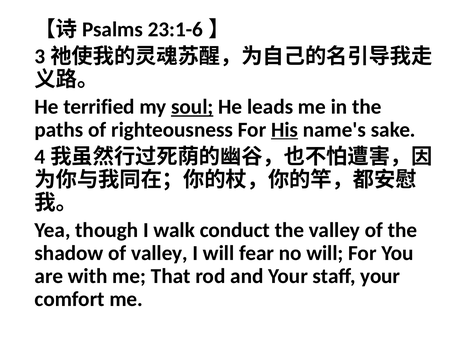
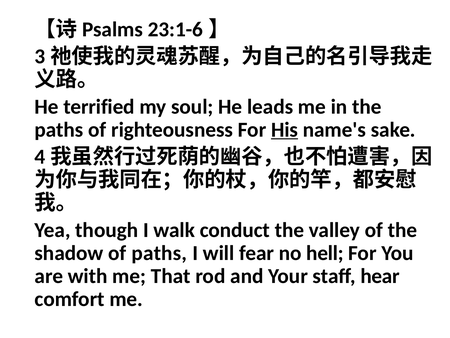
soul underline: present -> none (192, 107)
of valley: valley -> paths (159, 253)
no will: will -> hell (325, 253)
staff your: your -> hear (380, 276)
